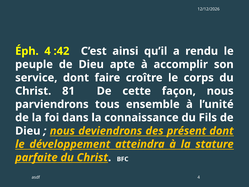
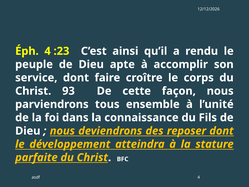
:42: :42 -> :23 (61, 51)
81: 81 -> 93 (68, 91)
présent: présent -> reposer (187, 131)
